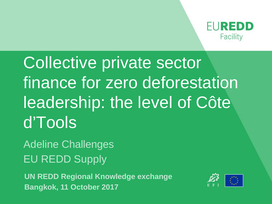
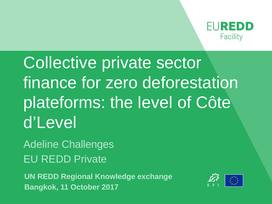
leadership: leadership -> plateforms (64, 103)
d’Tools: d’Tools -> d’Level (50, 123)
REDD Supply: Supply -> Private (90, 159)
